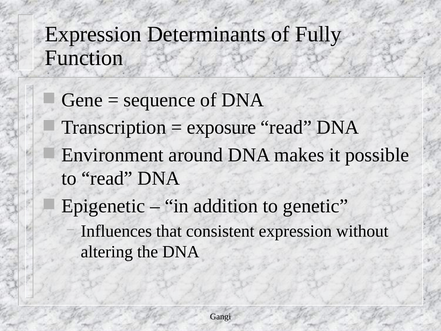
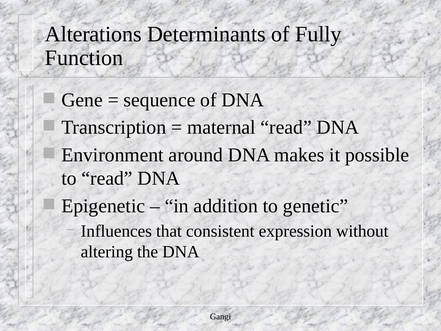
Expression: Expression -> Alterations (93, 34)
exposure: exposure -> maternal (221, 127)
